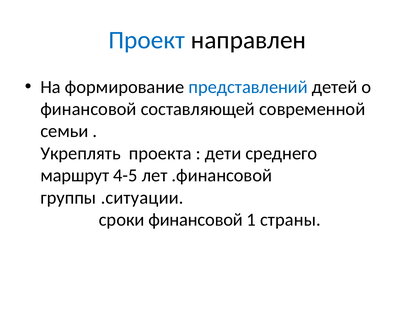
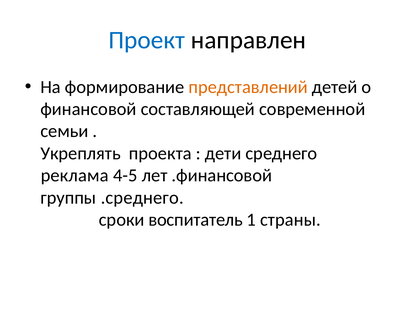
представлений colour: blue -> orange (248, 87)
маршрут: маршрут -> реклама (75, 176)
.ситуации: .ситуации -> .среднего (142, 198)
сроки финансовой: финансовой -> воспитатель (196, 220)
